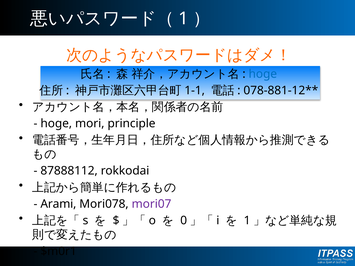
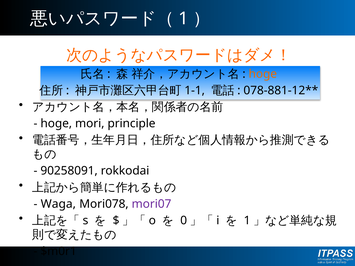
hoge colour: blue -> orange (263, 74)
87888112: 87888112 -> 90258091 (69, 171)
Arami: Arami -> Waga (58, 204)
